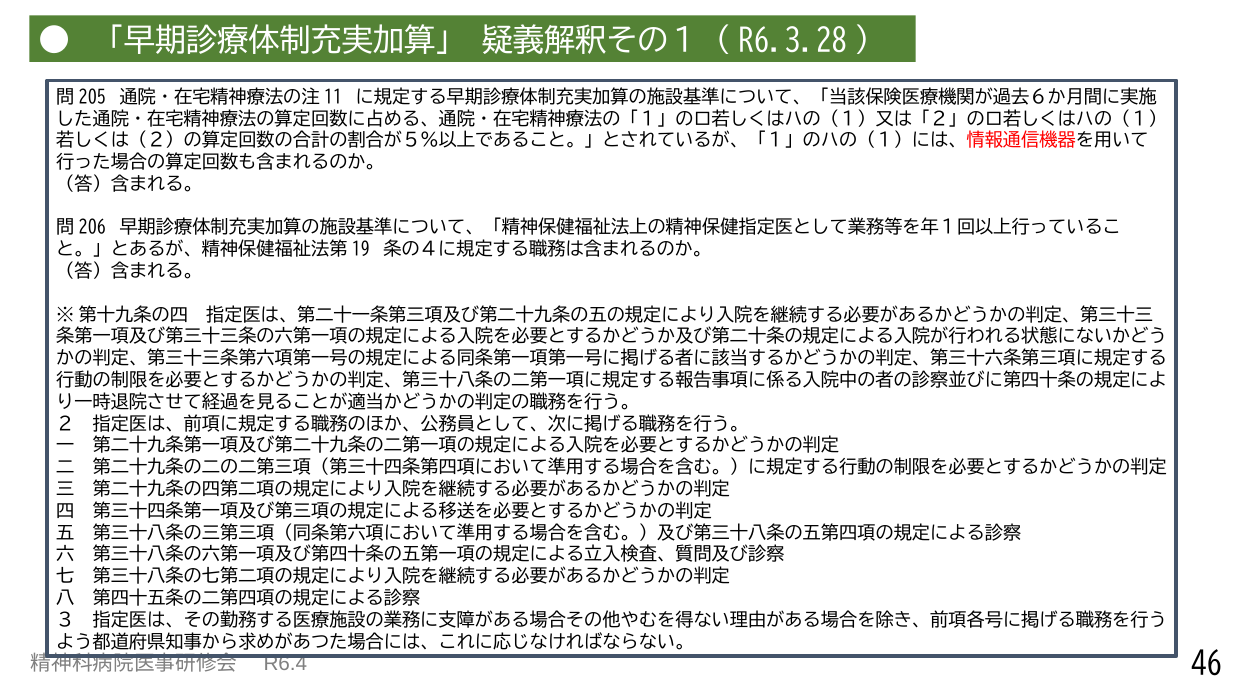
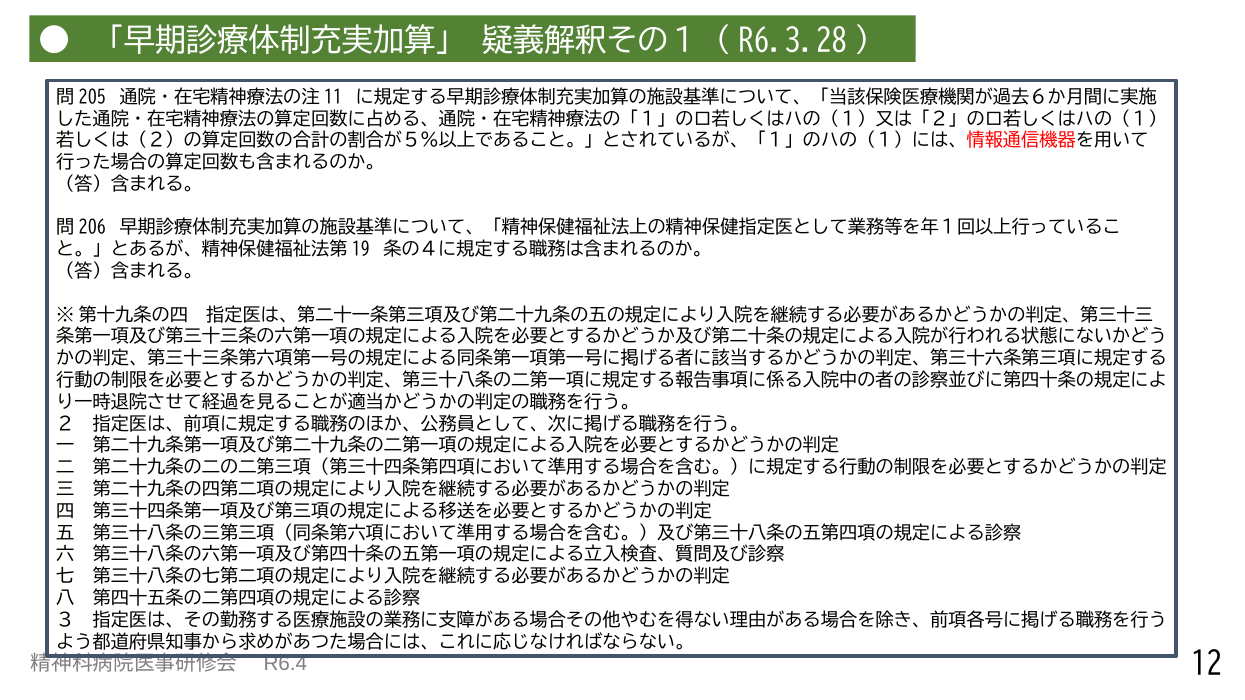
46: 46 -> 12 (1207, 665)
